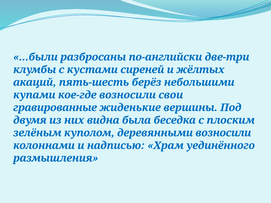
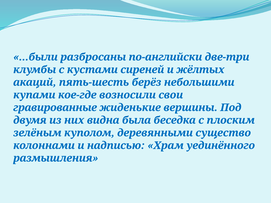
деревянными возносили: возносили -> существо (223, 133)
